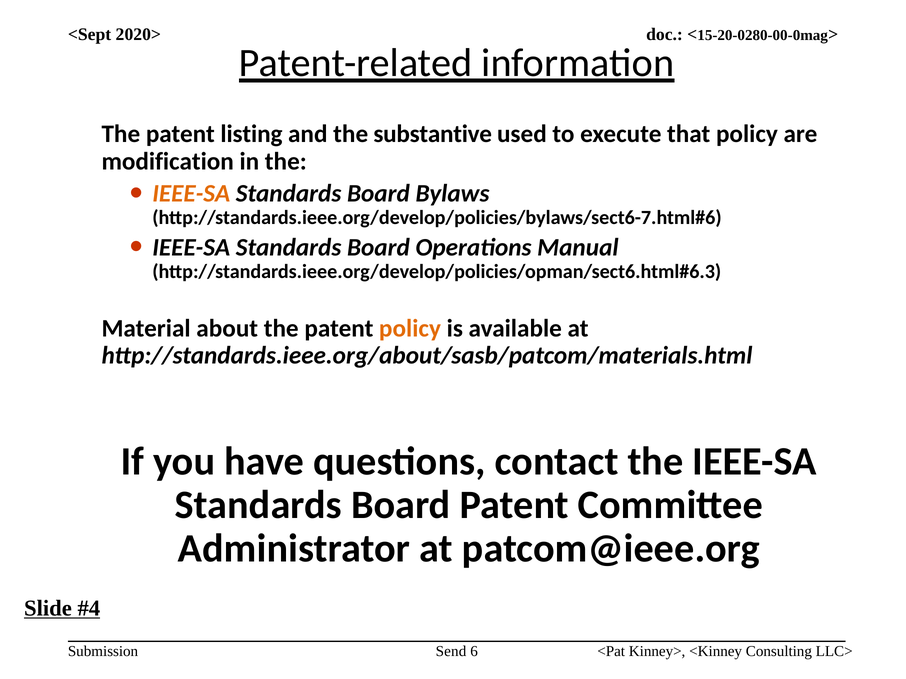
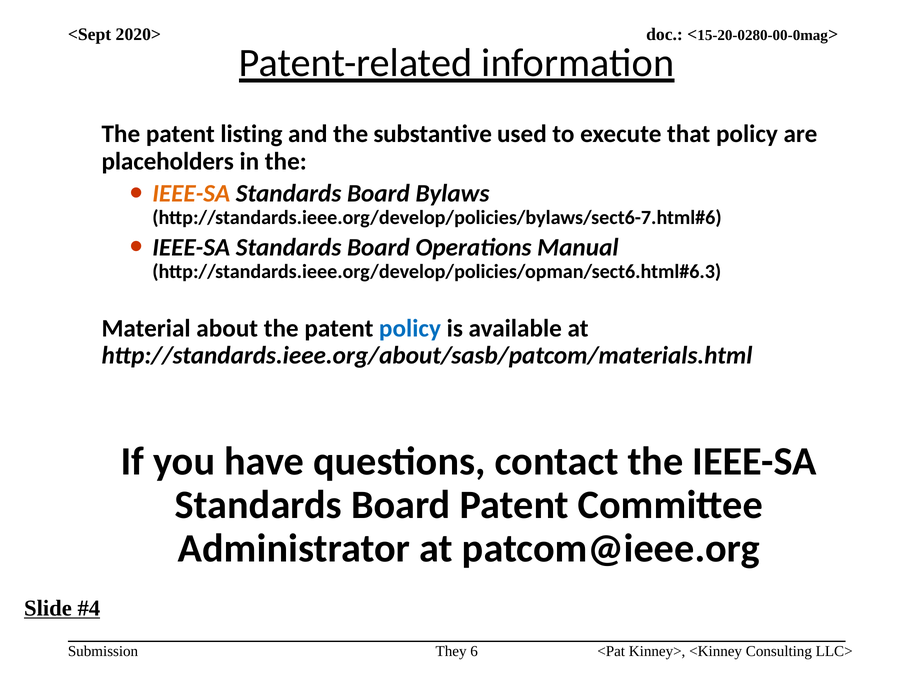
modification: modification -> placeholders (168, 161)
policy colour: orange -> blue (410, 329)
Send: Send -> They (451, 652)
